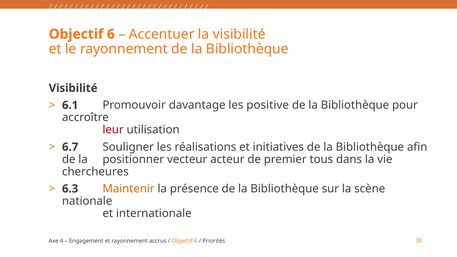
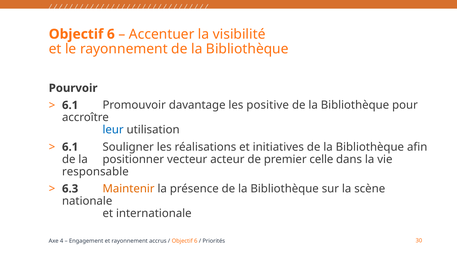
Visibilité: Visibilité -> Pourvoir (73, 88)
leur colour: red -> blue (113, 130)
6.7: 6.7 -> 6.1 (70, 147)
tous: tous -> celle (321, 159)
chercheures: chercheures -> responsable (95, 172)
